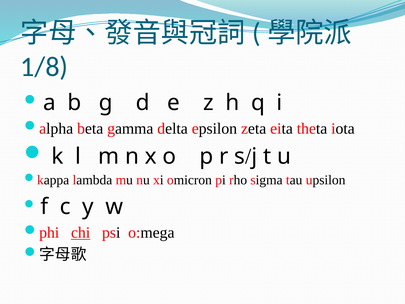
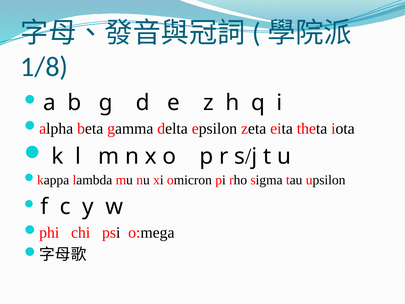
chi underline: present -> none (81, 232)
